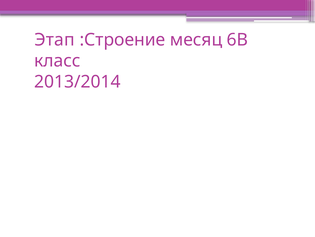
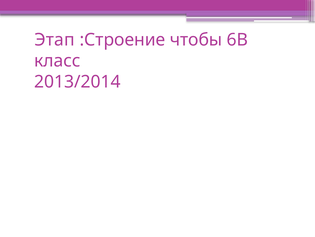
месяц: месяц -> чтобы (196, 40)
